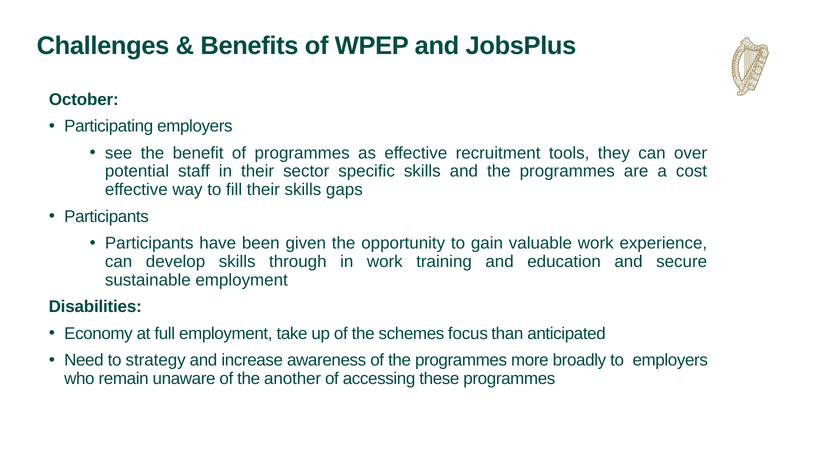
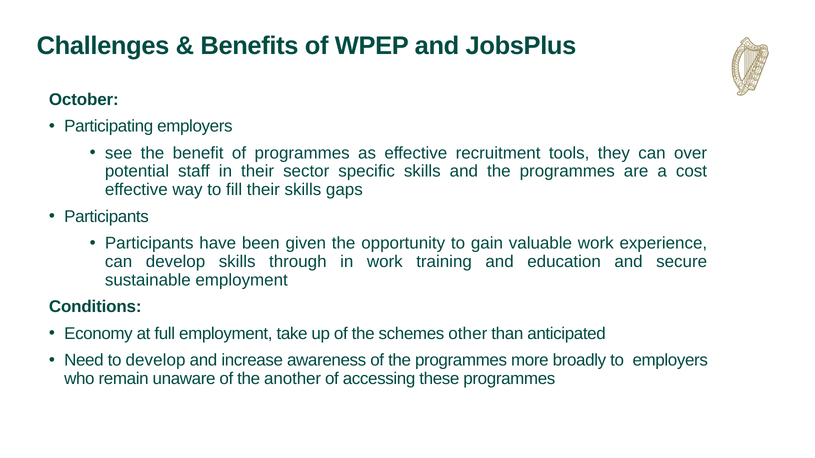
Disabilities: Disabilities -> Conditions (95, 307)
focus: focus -> other (468, 334)
to strategy: strategy -> develop (156, 361)
